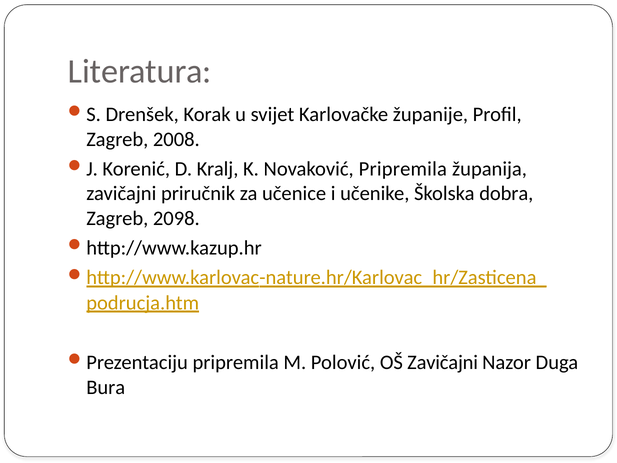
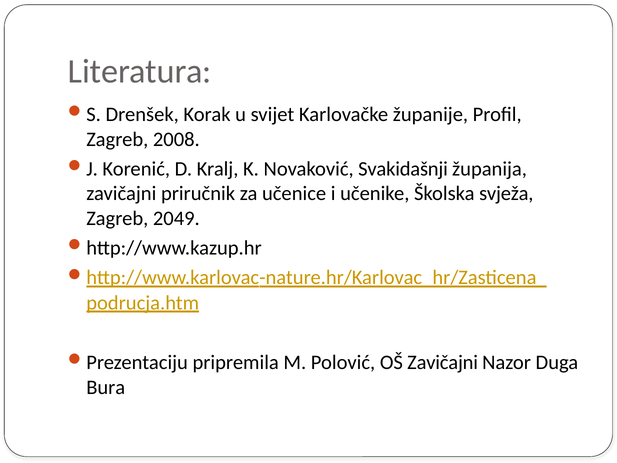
Novaković Pripremila: Pripremila -> Svakidašnji (403, 169)
dobra: dobra -> svježa (506, 194)
2098: 2098 -> 2049 (176, 218)
